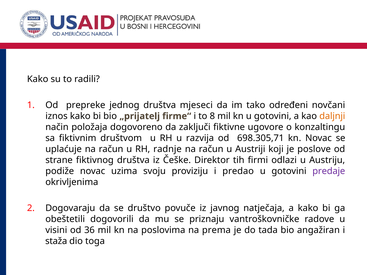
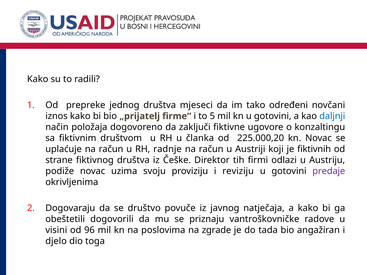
8: 8 -> 5 (212, 116)
daljnji colour: orange -> blue (332, 116)
razvija: razvija -> članka (200, 138)
698.305,71: 698.305,71 -> 225.000,20 (261, 138)
poslove: poslove -> fiktivnih (314, 149)
predao: predao -> reviziju (238, 171)
36: 36 -> 96 (89, 230)
prema: prema -> zgrade (217, 230)
staža: staža -> djelo (56, 241)
